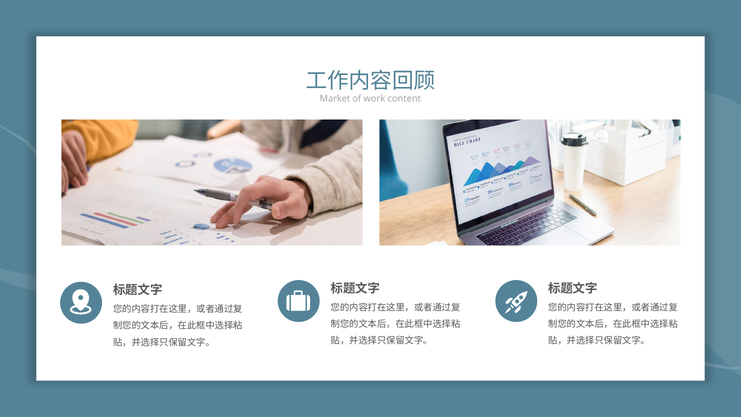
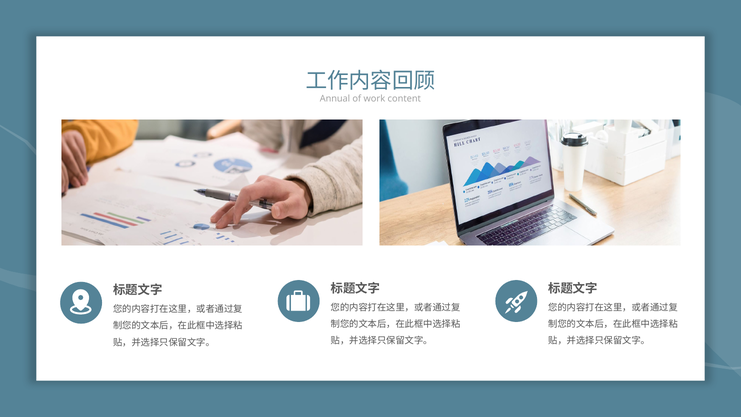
Market: Market -> Annual (335, 98)
